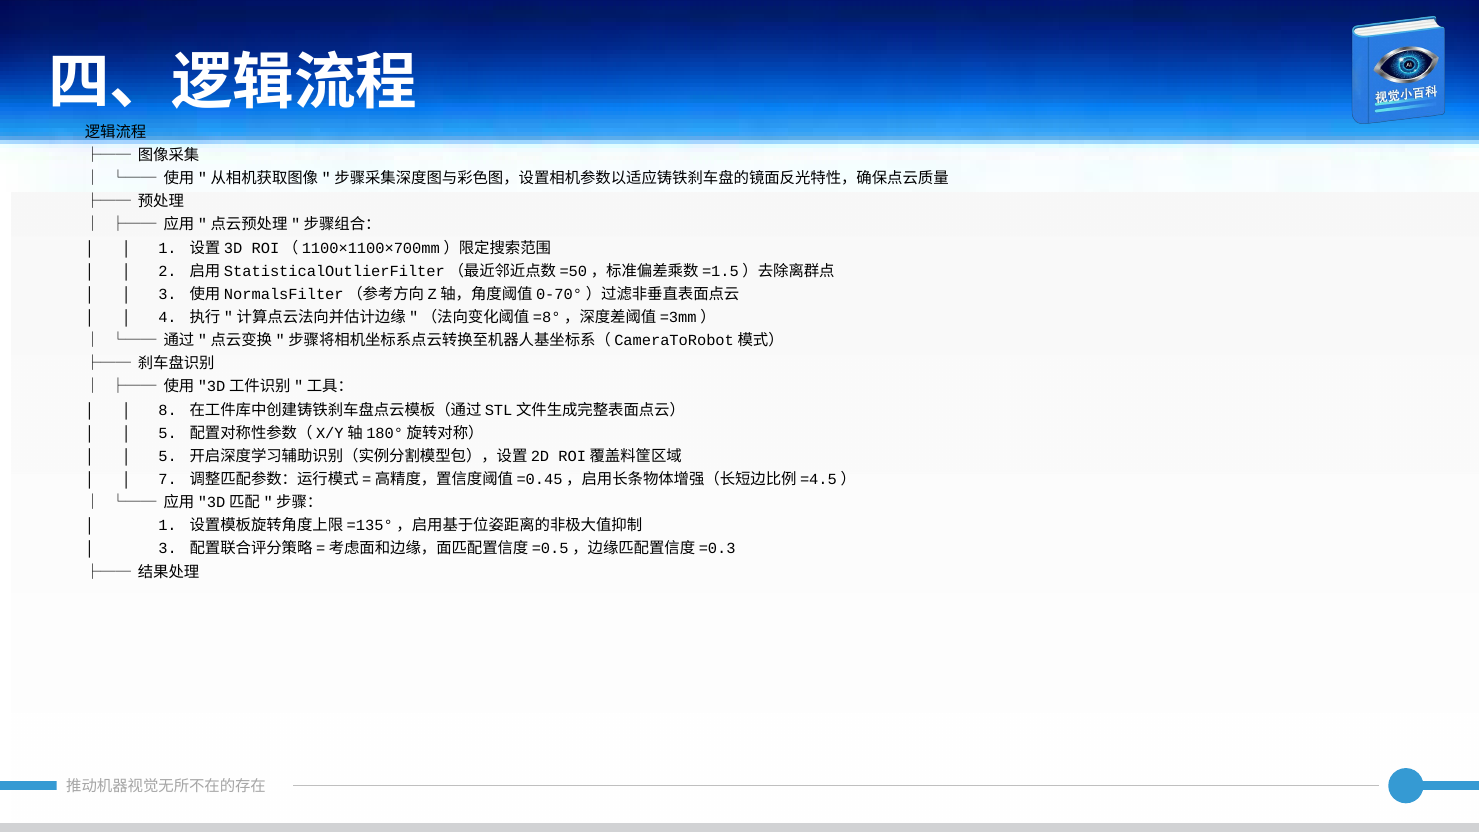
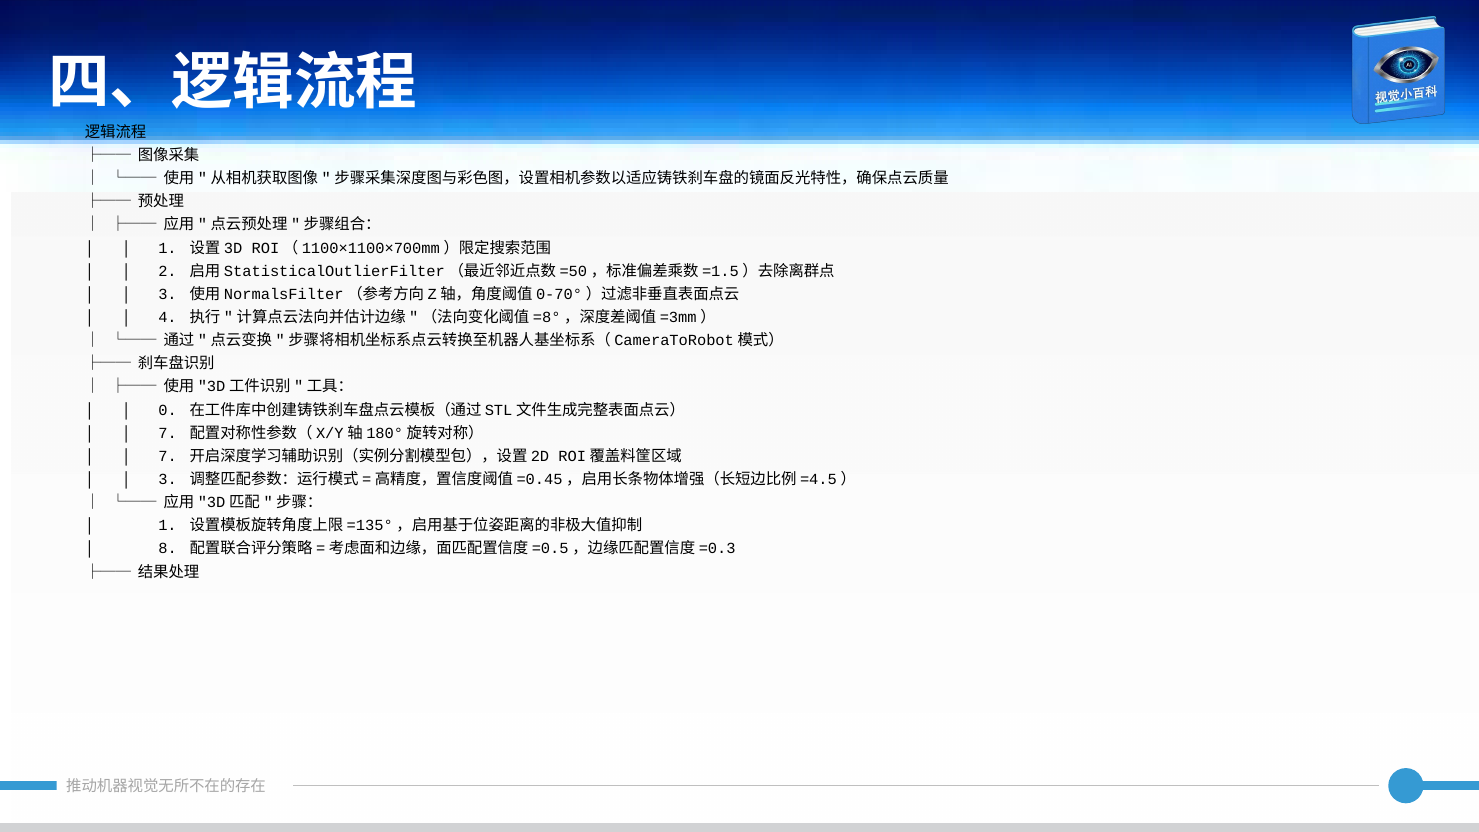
8: 8 -> 0 (168, 410)
5: 5 -> 7 (168, 433)
5: 5 -> 7 (168, 456)
7: 7 -> 3 (168, 479)
3: 3 -> 8 (168, 549)
